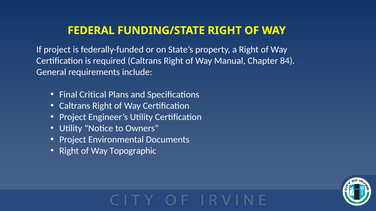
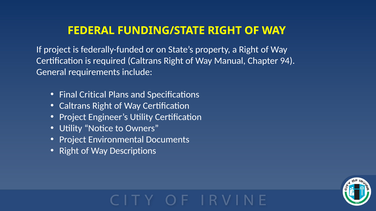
84: 84 -> 94 (287, 61)
Topographic: Topographic -> Descriptions (133, 151)
